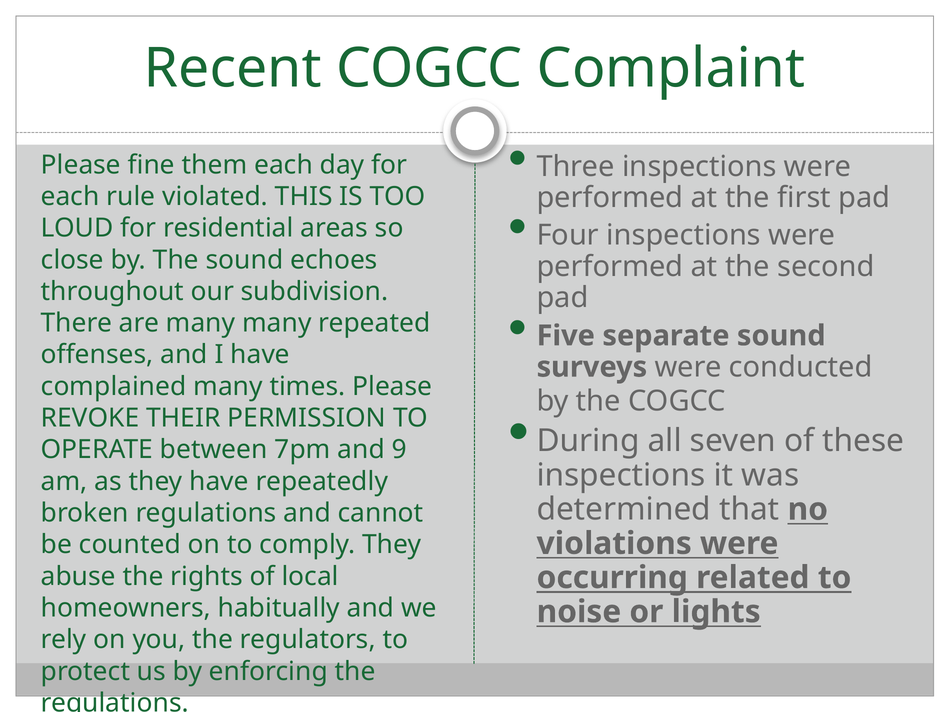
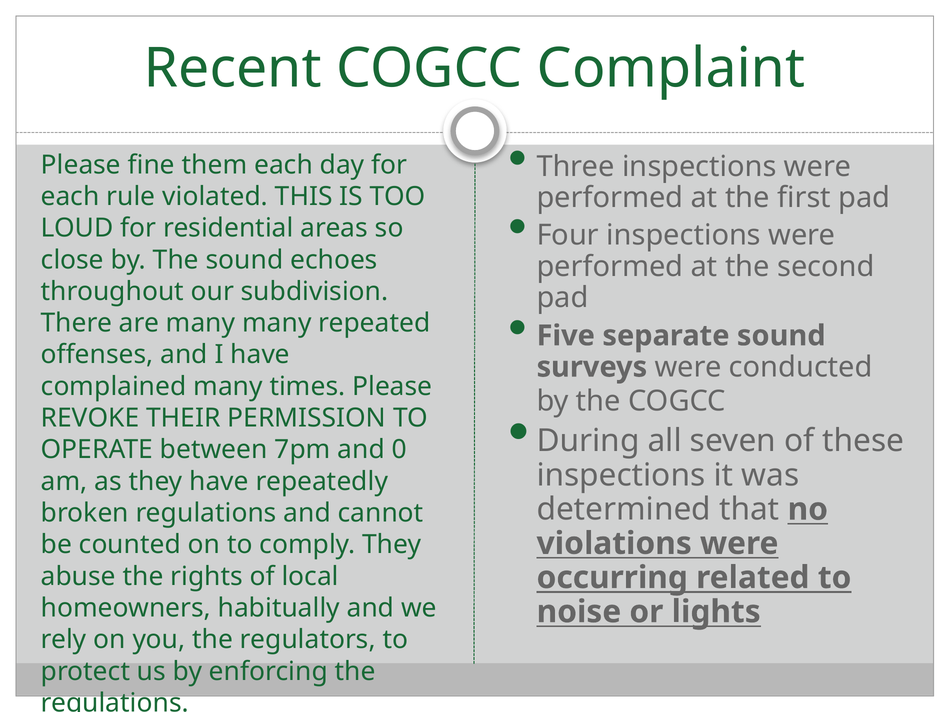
9: 9 -> 0 (399, 450)
